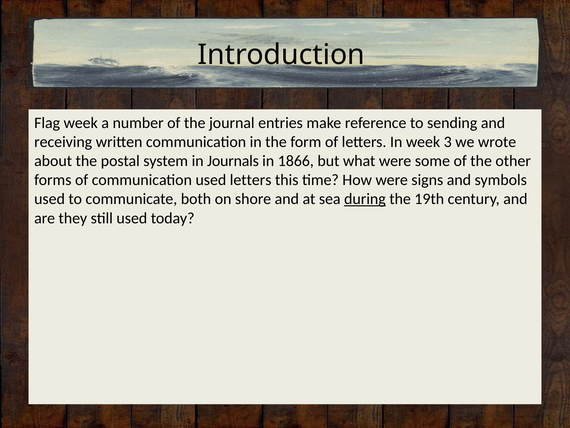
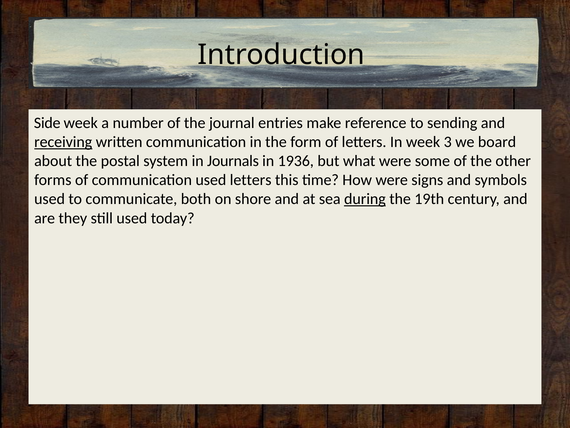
Flag: Flag -> Side (47, 123)
receiving underline: none -> present (63, 142)
wrote: wrote -> board (497, 142)
1866: 1866 -> 1936 (296, 161)
